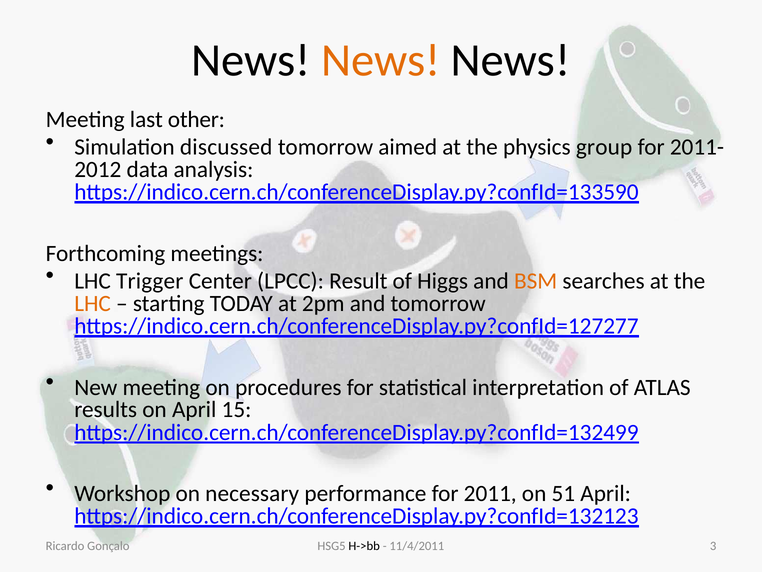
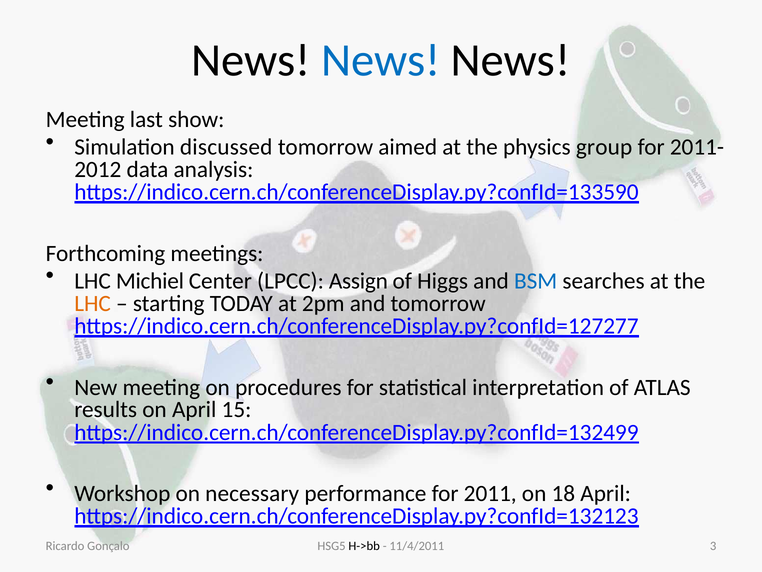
News colour: orange -> blue (381, 60)
other: other -> show (196, 119)
Trigger: Trigger -> Michiel (150, 281)
Result: Result -> Assign (358, 281)
BSM colour: orange -> blue (536, 281)
51: 51 -> 18 (563, 493)
